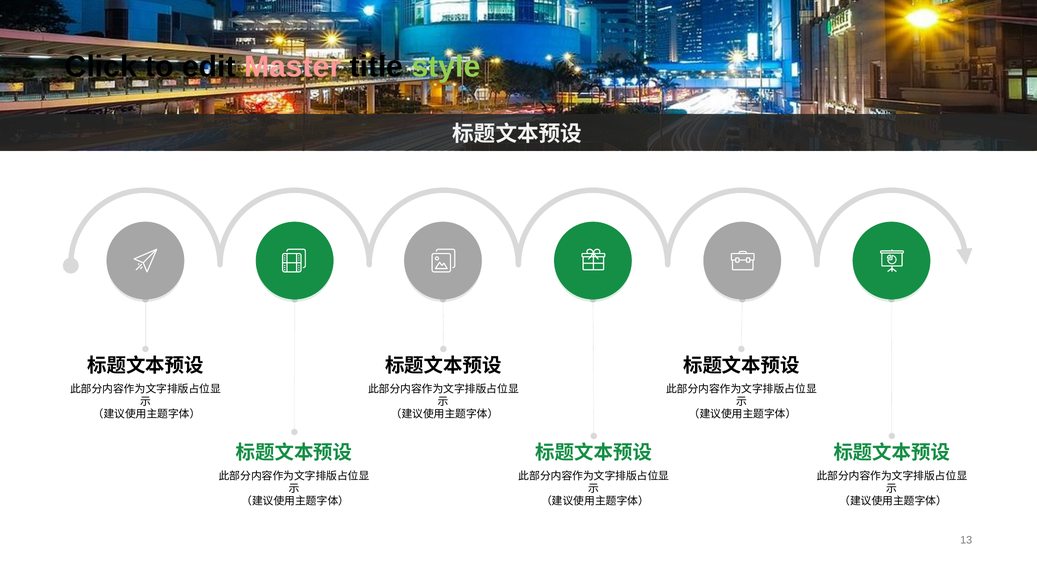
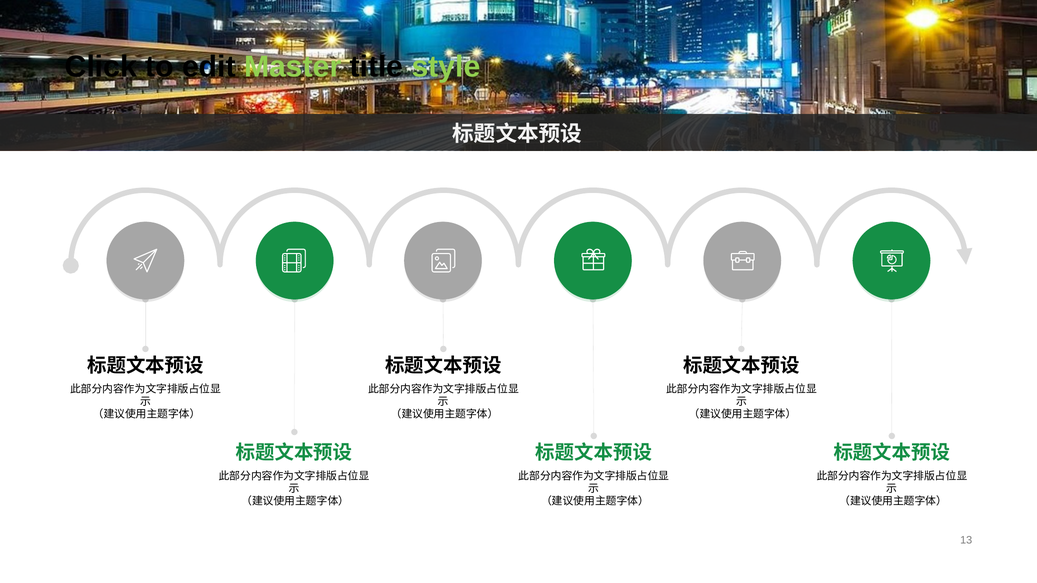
Master colour: pink -> light green (293, 67)
